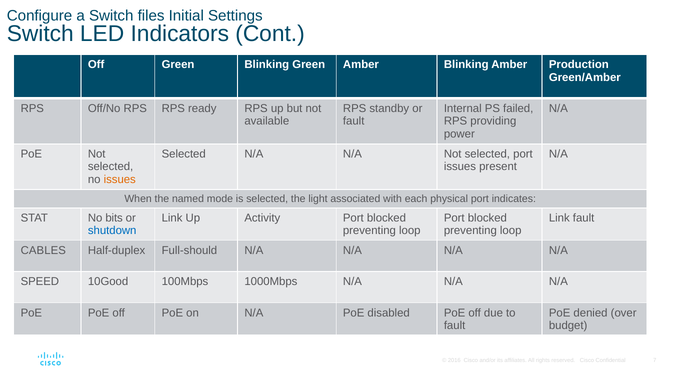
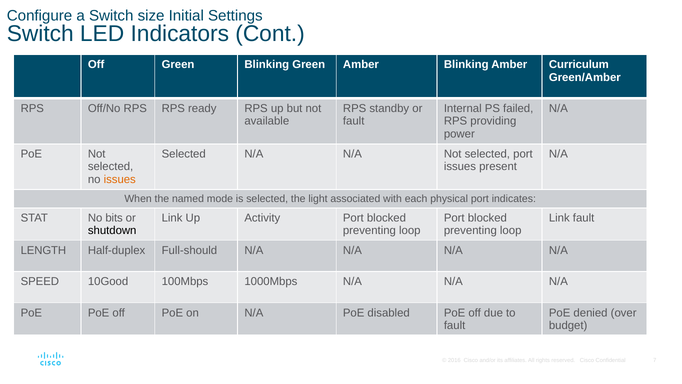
files: files -> size (151, 16)
Production: Production -> Curriculum (579, 65)
shutdown colour: blue -> black (112, 230)
CABLES: CABLES -> LENGTH (43, 250)
